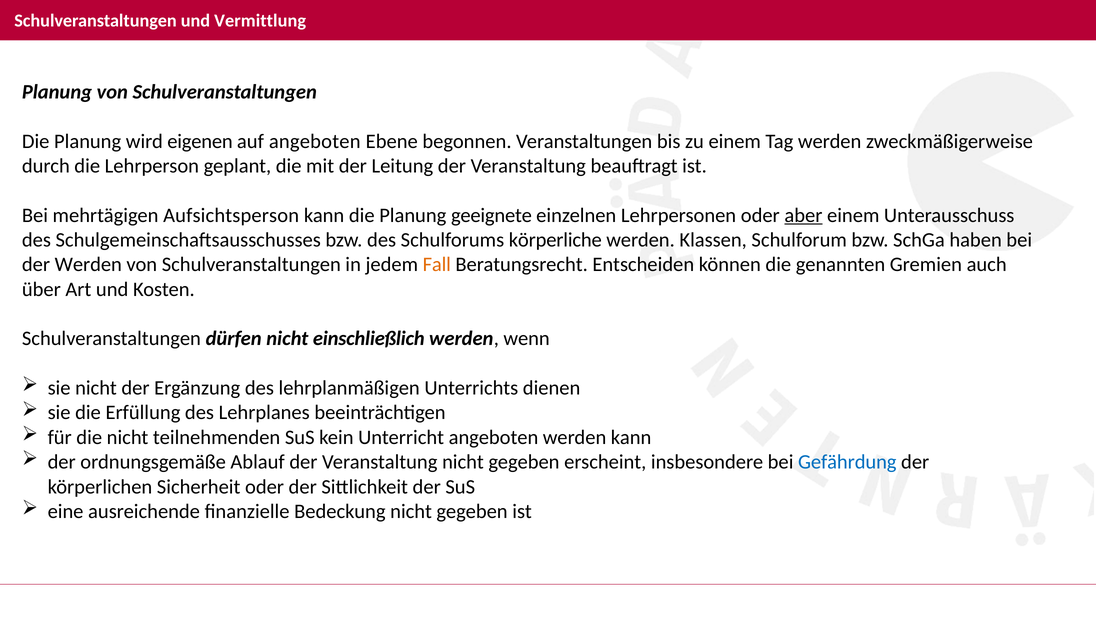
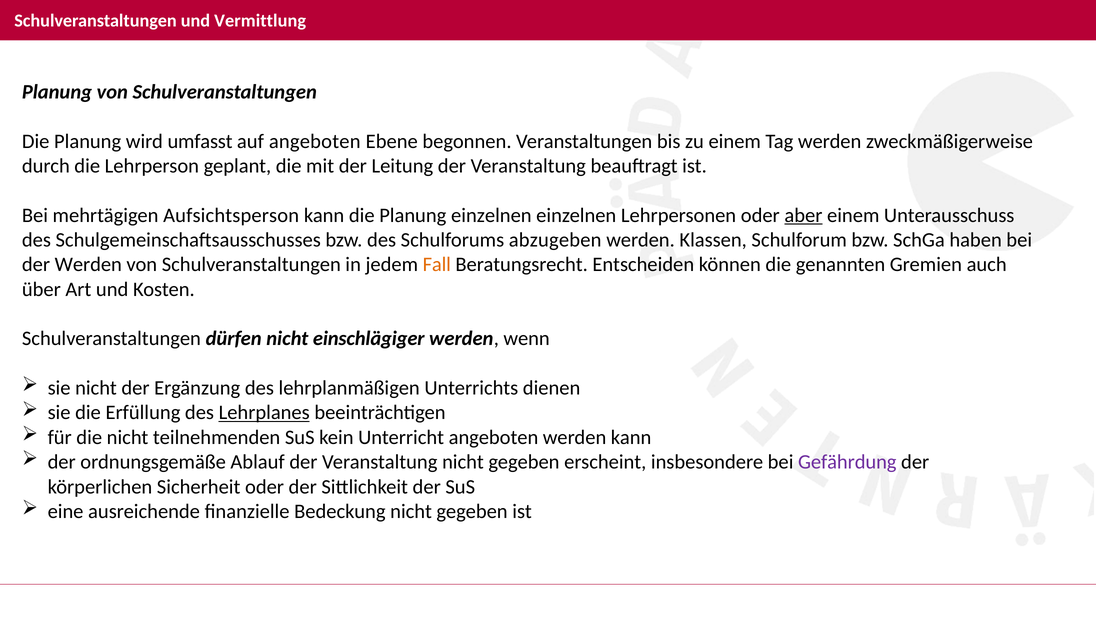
eigenen: eigenen -> umfasst (200, 141)
Planung geeignete: geeignete -> einzelnen (491, 215)
körperliche: körperliche -> abzugeben (555, 240)
einschließlich: einschließlich -> einschlägiger (369, 338)
Lehrplanes underline: none -> present (264, 412)
Gefährdung colour: blue -> purple (847, 462)
